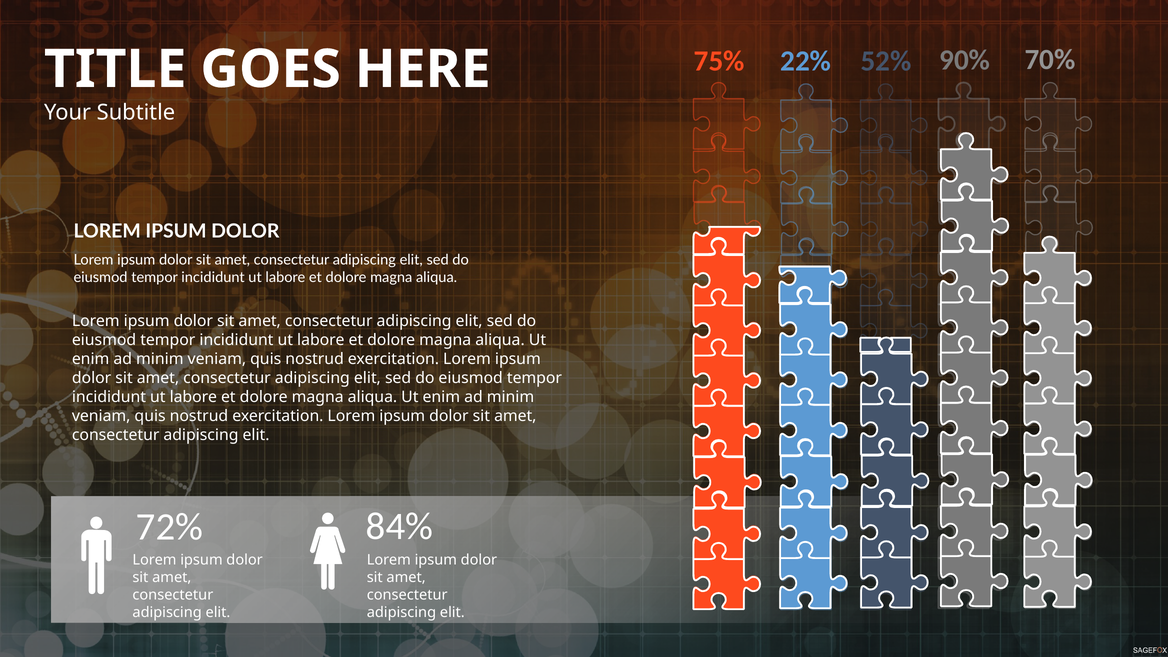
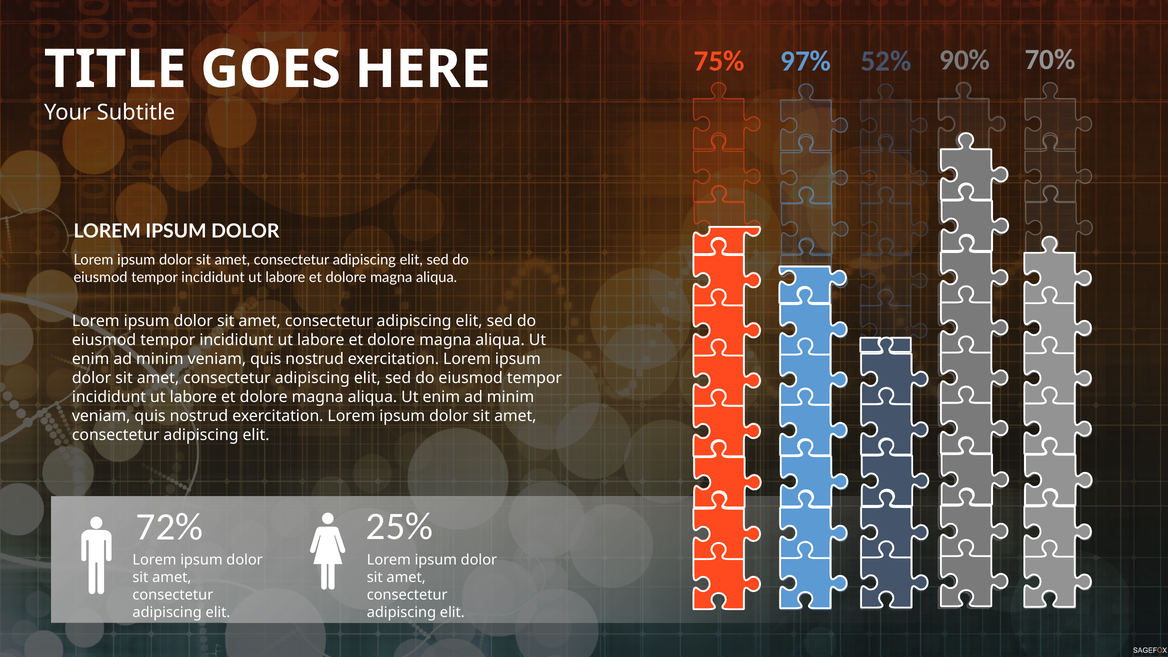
22%: 22% -> 97% (806, 61)
84%: 84% -> 25% (399, 526)
